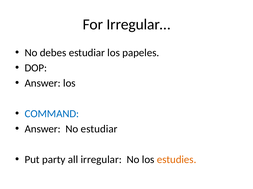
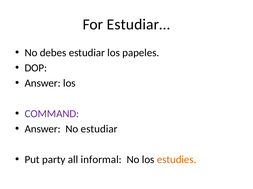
Irregular…: Irregular… -> Estudiar… (138, 24)
COMMAND colour: blue -> purple (52, 114)
irregular: irregular -> informal (101, 160)
